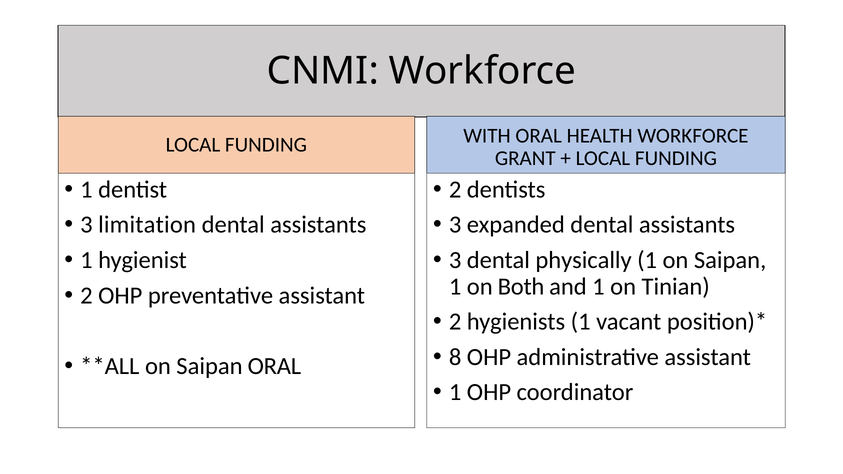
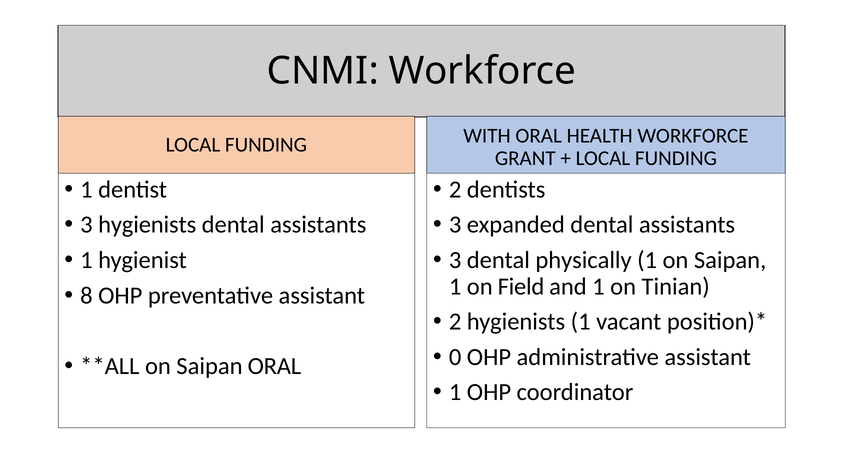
3 limitation: limitation -> hygienists (147, 225)
Both: Both -> Field (521, 287)
2: 2 -> 8 (86, 296)
8: 8 -> 0 (455, 357)
